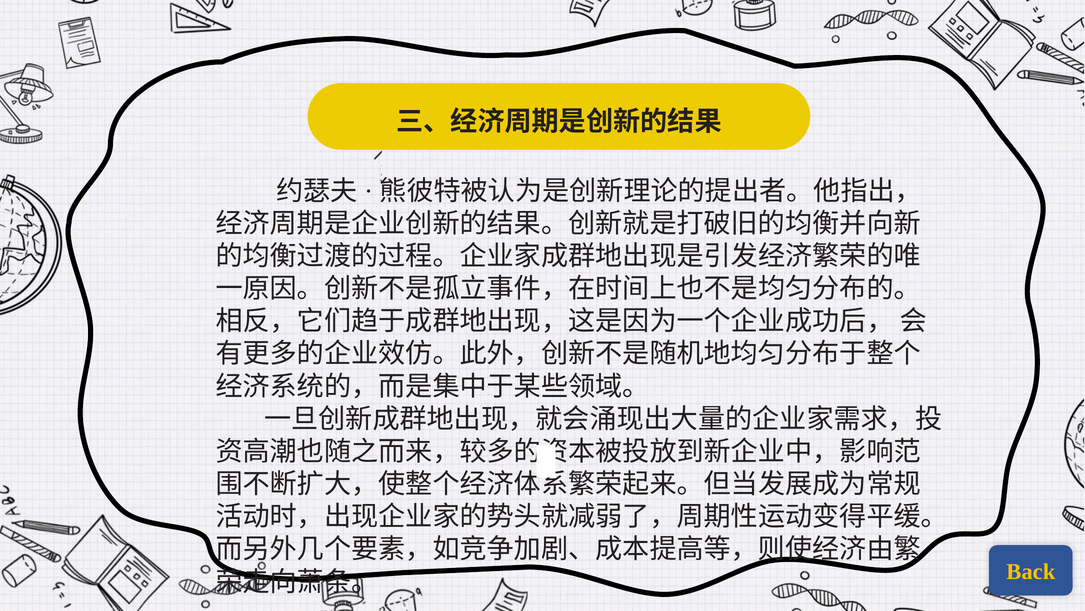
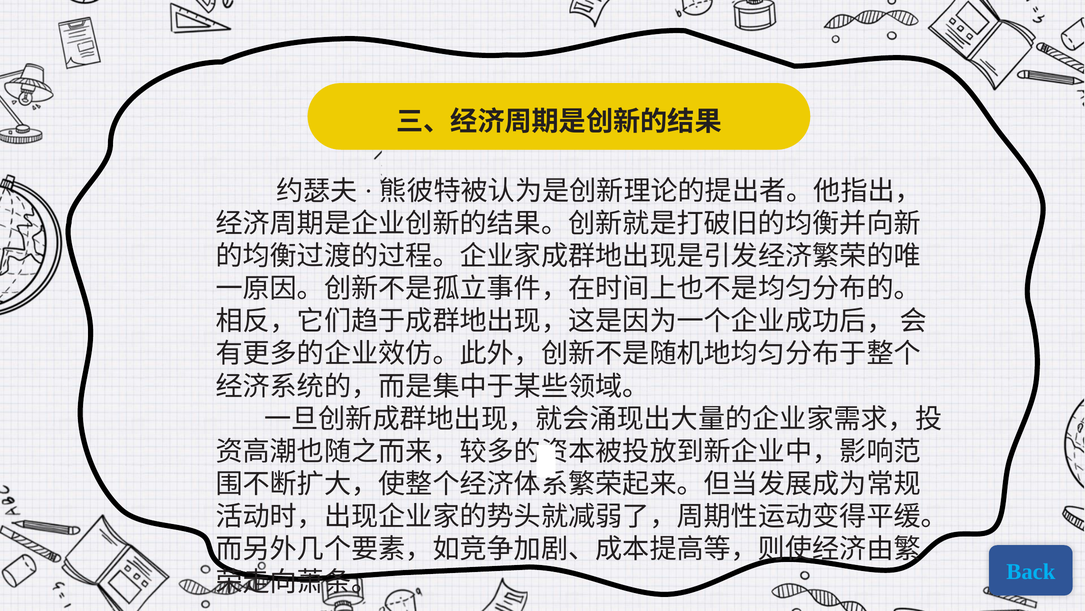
Back colour: yellow -> light blue (1031, 571)
